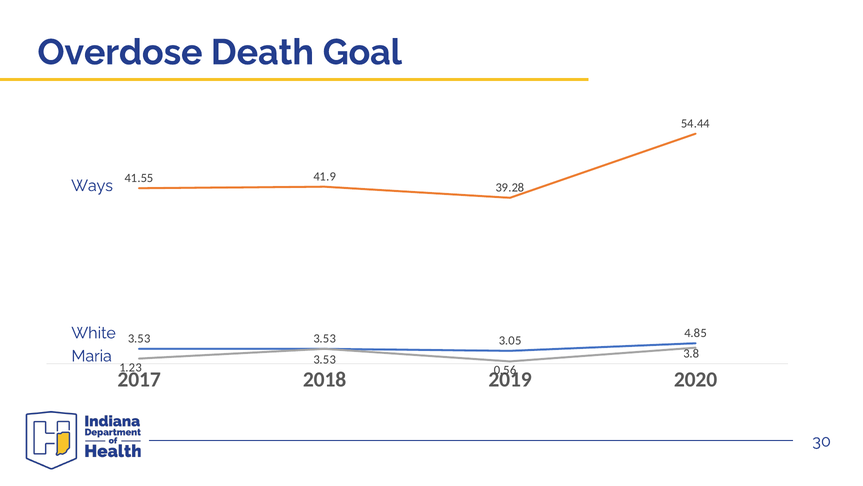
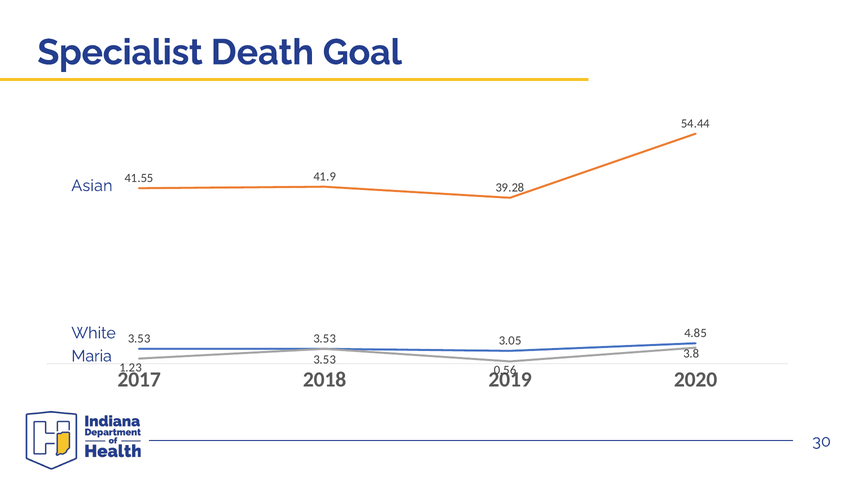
Overdose: Overdose -> Specialist (120, 52)
Ways: Ways -> Asian (92, 185)
